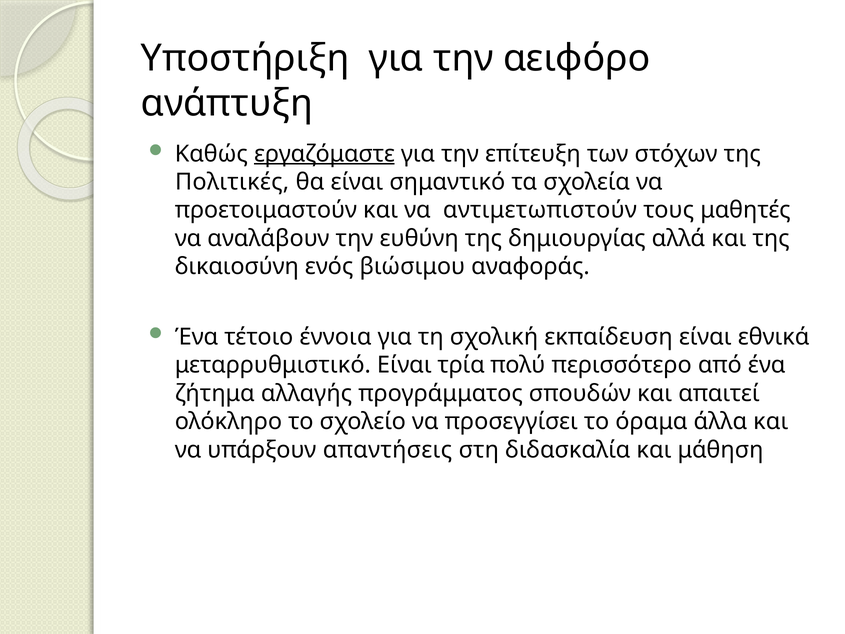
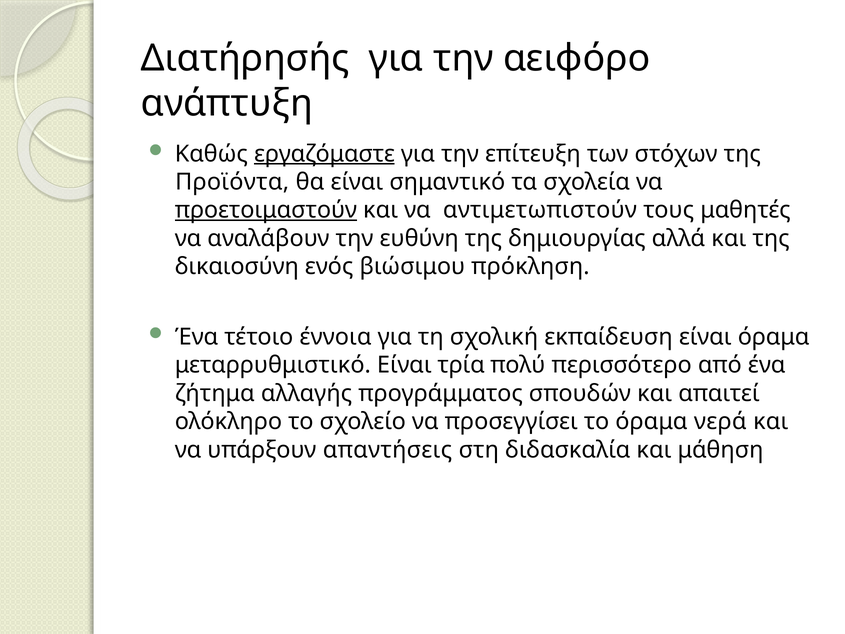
Υποστήριξη: Υποστήριξη -> Διατήρησής (245, 58)
Πολιτικές: Πολιτικές -> Προϊόντα (232, 182)
προετοιμαστούν underline: none -> present (266, 210)
αναφοράς: αναφοράς -> πρόκληση (530, 266)
είναι εθνικά: εθνικά -> όραμα (774, 337)
άλλα: άλλα -> νερά (720, 421)
